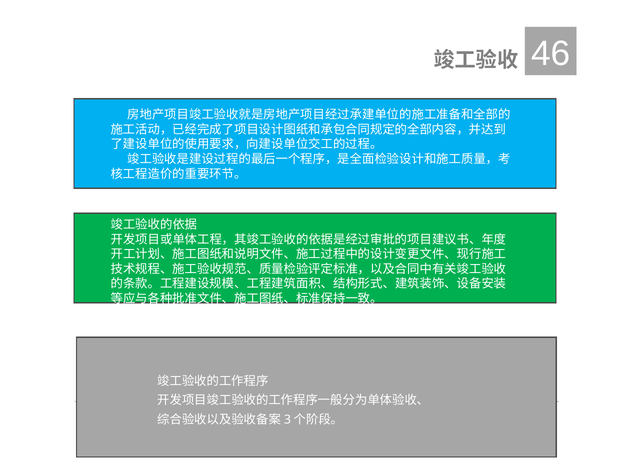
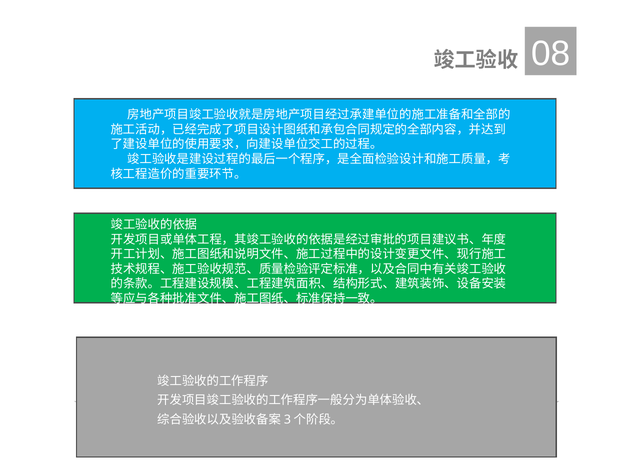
46: 46 -> 08 (551, 54)
